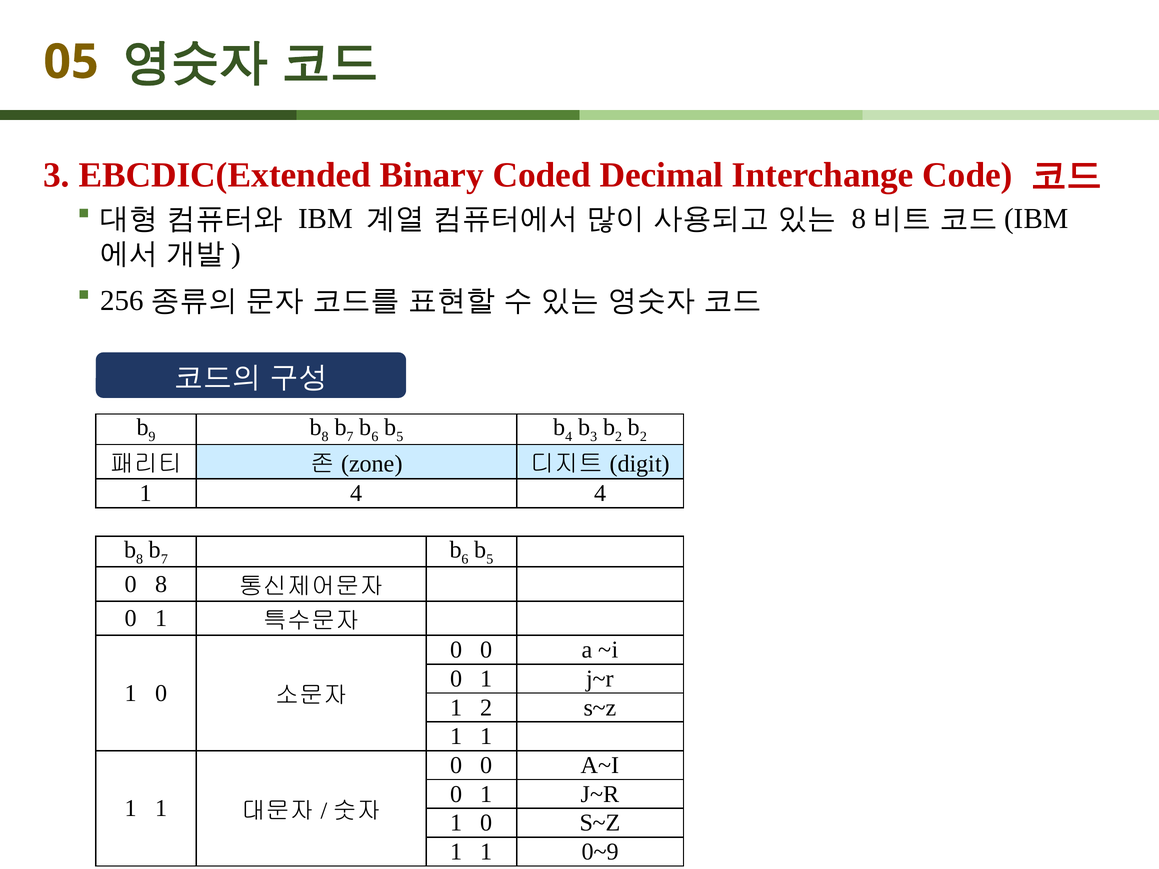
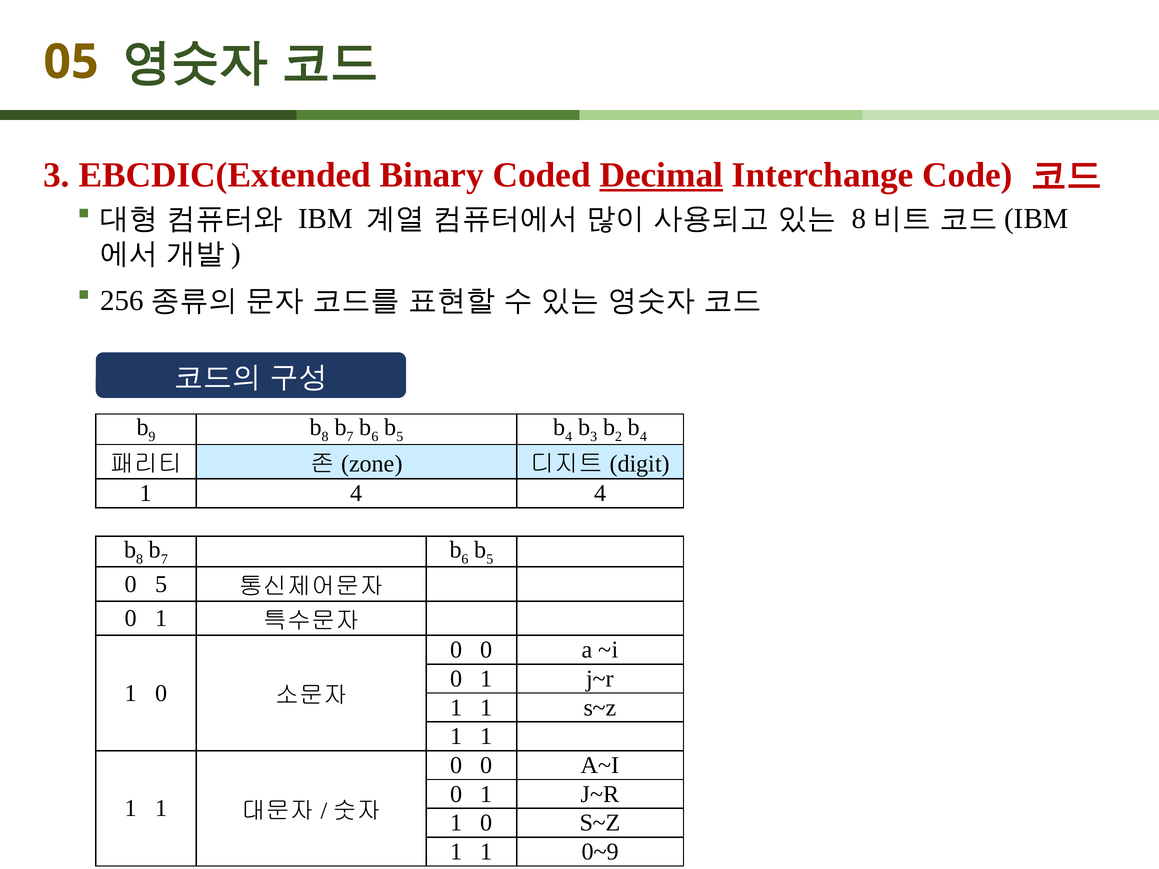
Decimal underline: none -> present (661, 175)
2: 2 -> 4 (643, 437)
0 8: 8 -> 5 (161, 584)
2: 2 -> 1 (486, 708)
